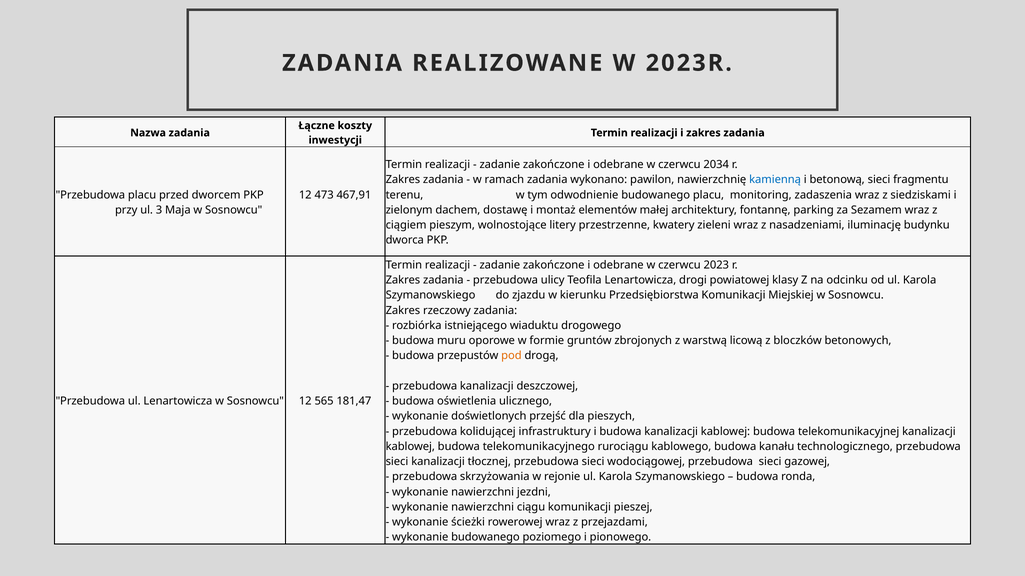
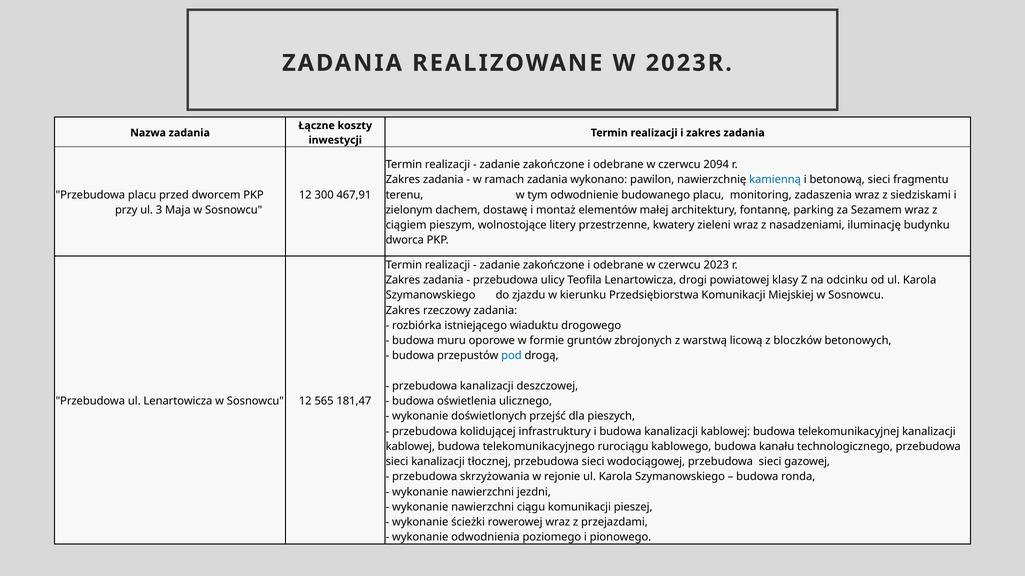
2034: 2034 -> 2094 (716, 165)
473: 473 -> 300 (324, 195)
pod colour: orange -> blue (511, 356)
wykonanie budowanego: budowanego -> odwodnienia (485, 538)
